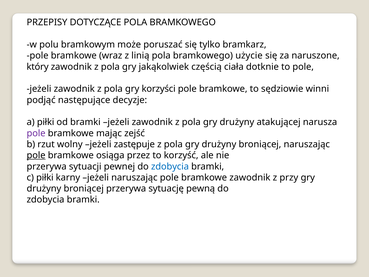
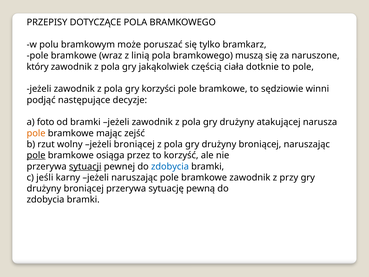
użycie: użycie -> muszą (249, 56)
a piłki: piłki -> foto (46, 122)
pole colour: purple -> orange (36, 133)
jeżeli zastępuje: zastępuje -> broniącej (134, 144)
sytuacji underline: none -> present (85, 166)
c piłki: piłki -> jeśli (45, 177)
